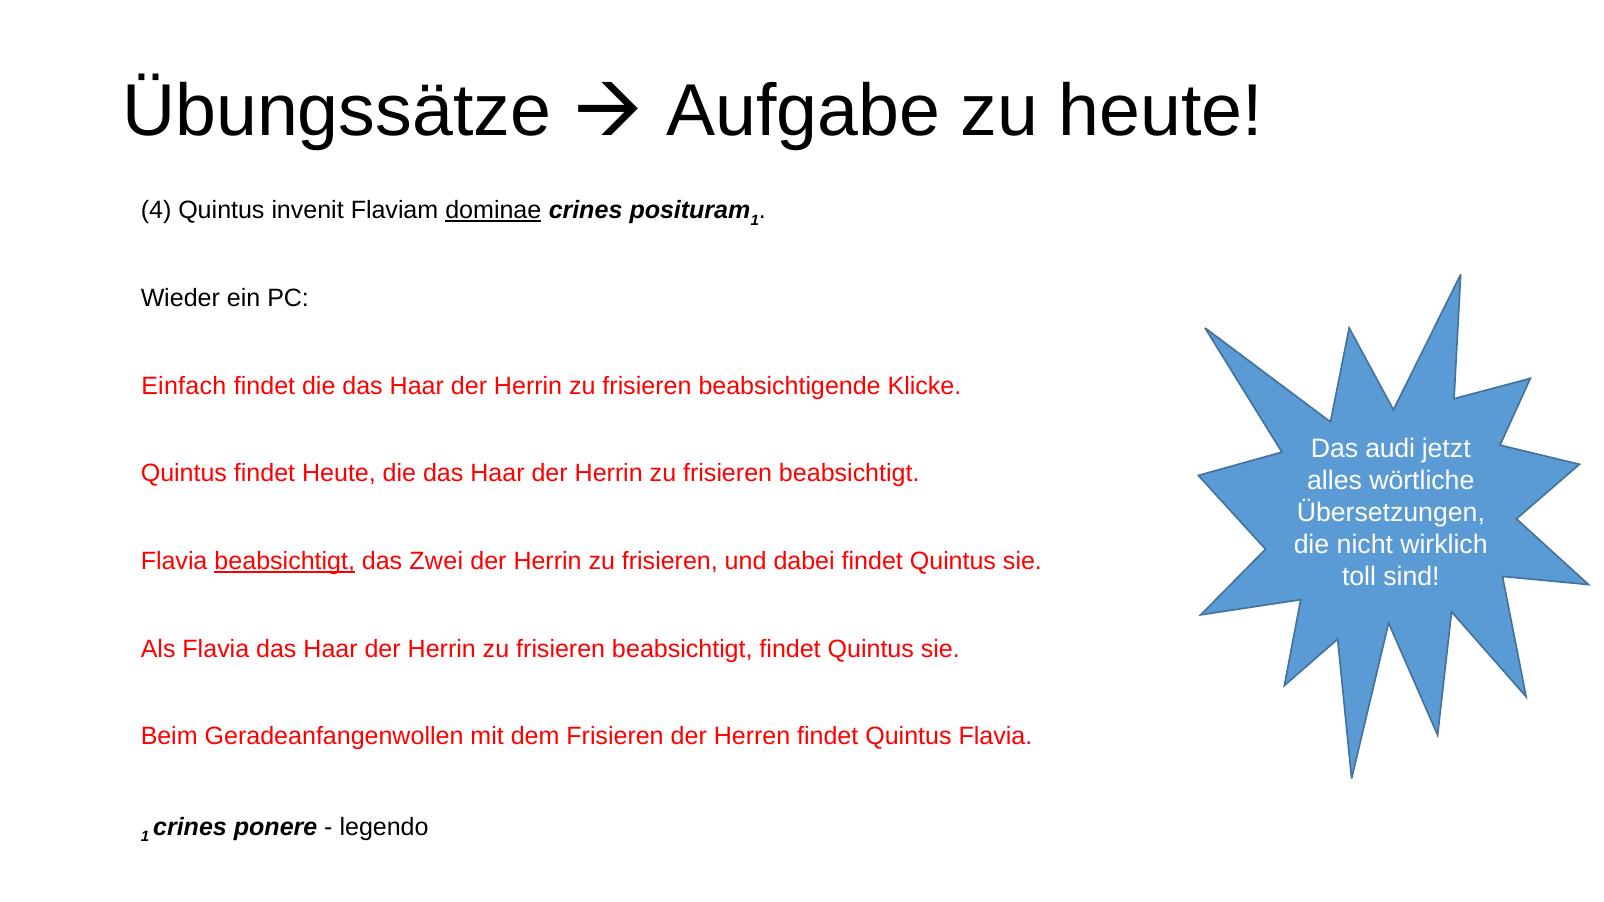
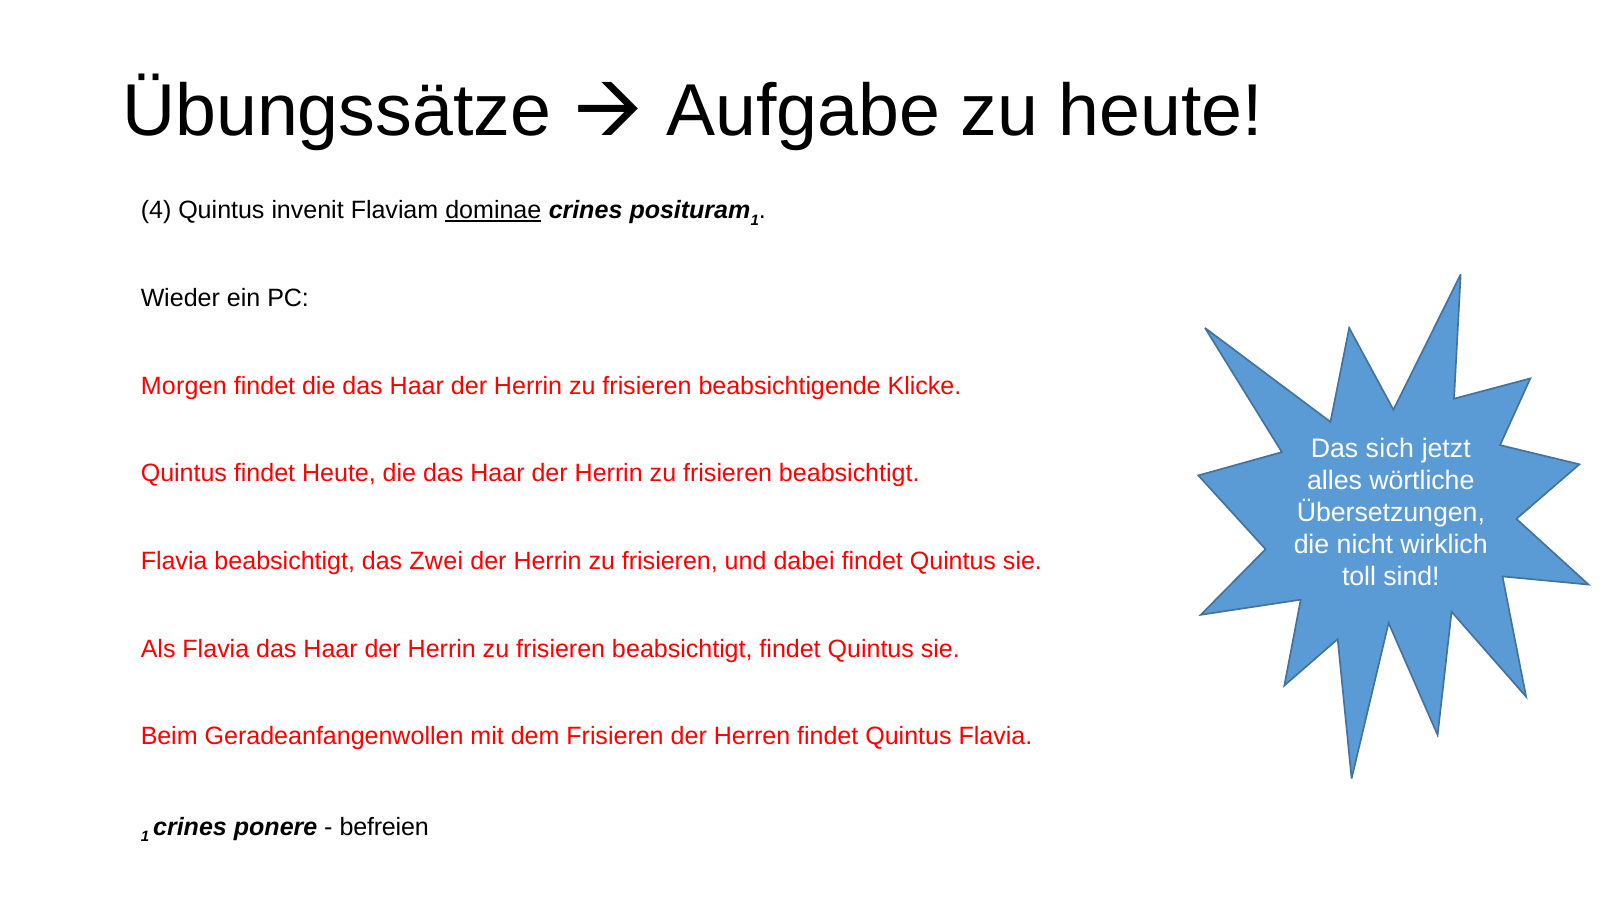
Einfach: Einfach -> Morgen (184, 386)
audi: audi -> sich (1390, 449)
beabsichtigt underline: present -> none (285, 561)
legendo: legendo -> befreien (384, 827)
